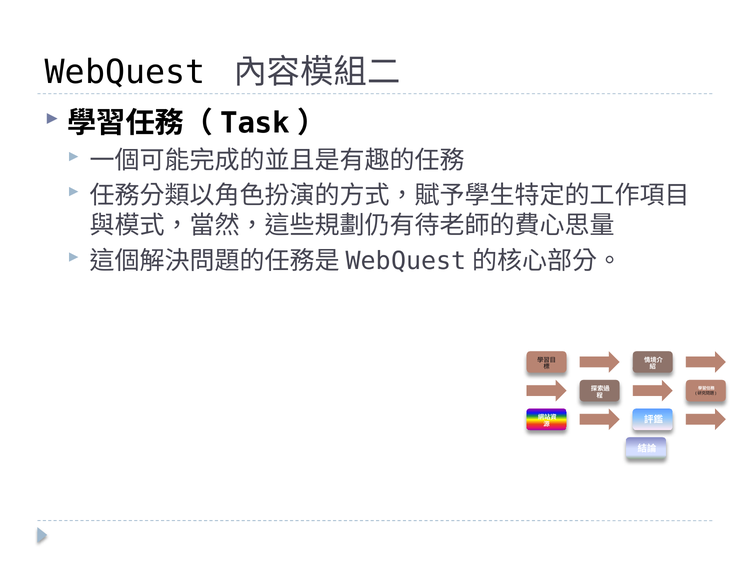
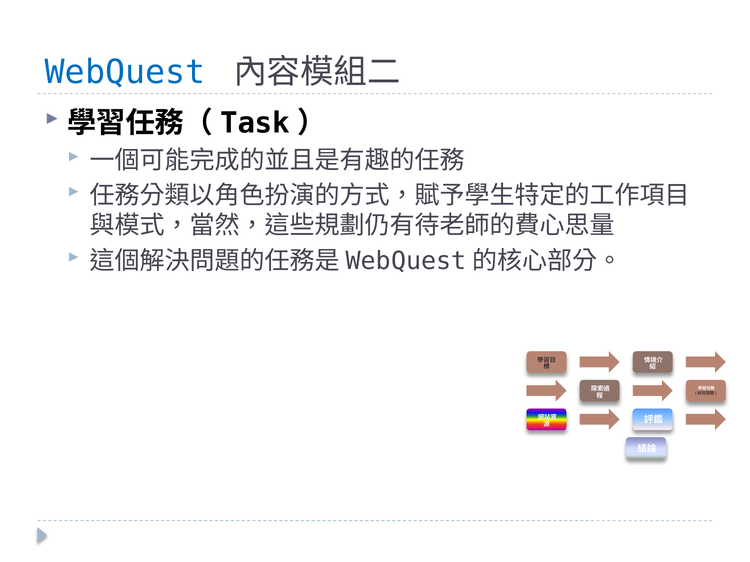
WebQuest colour: black -> blue (125, 72)
